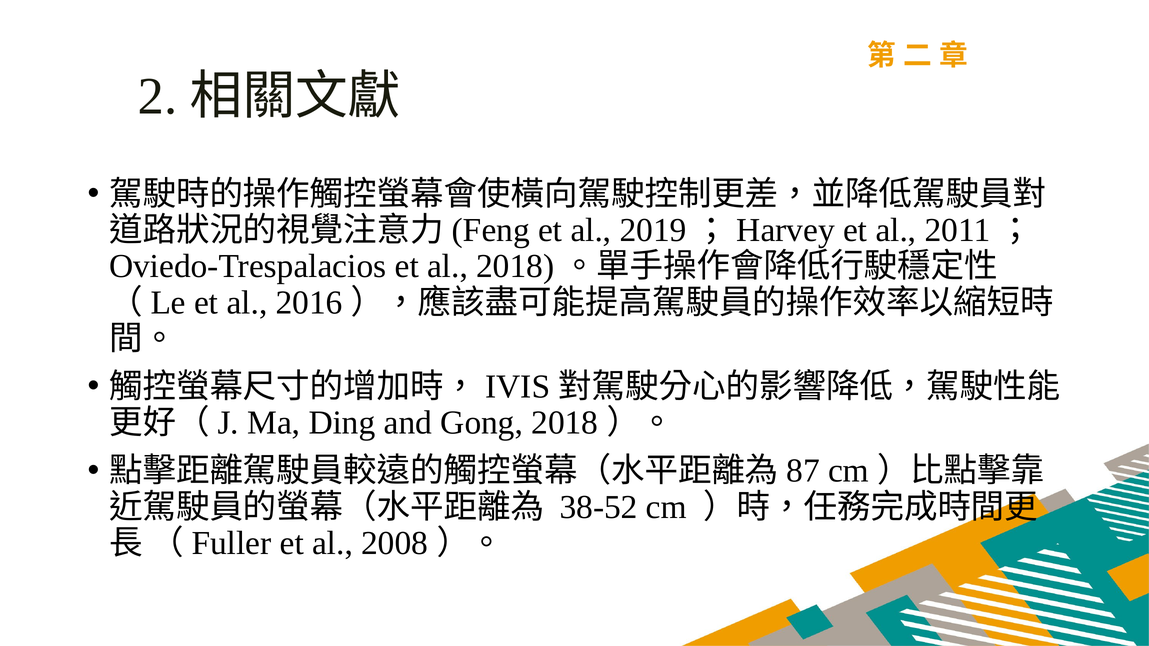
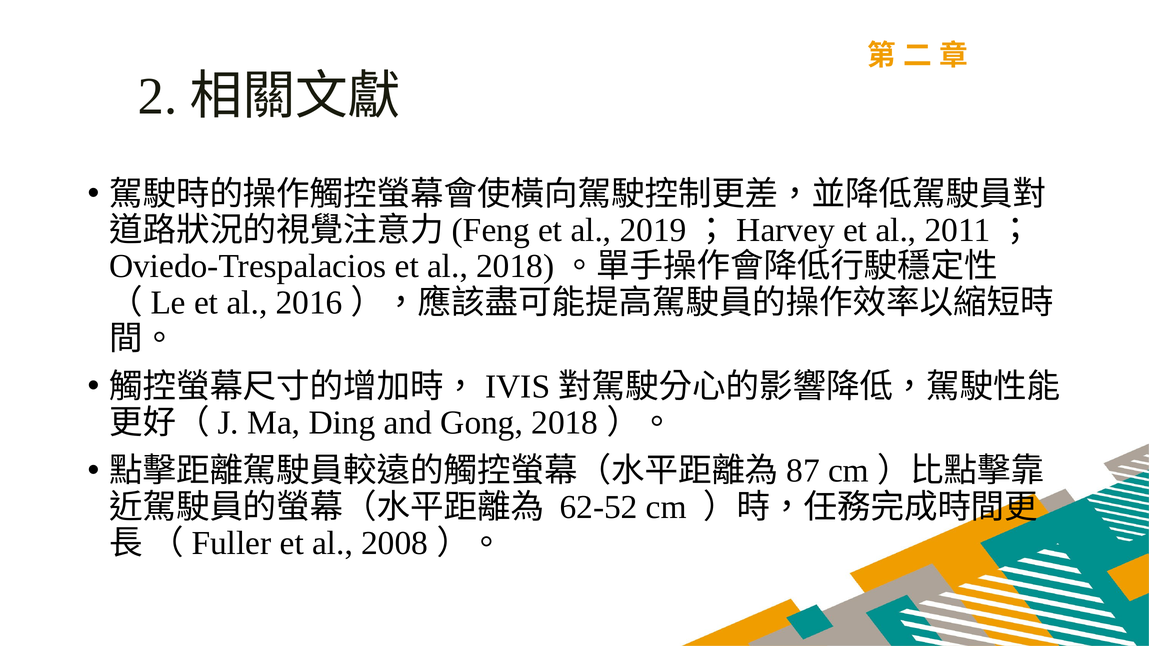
38-52: 38-52 -> 62-52 (599, 507)
